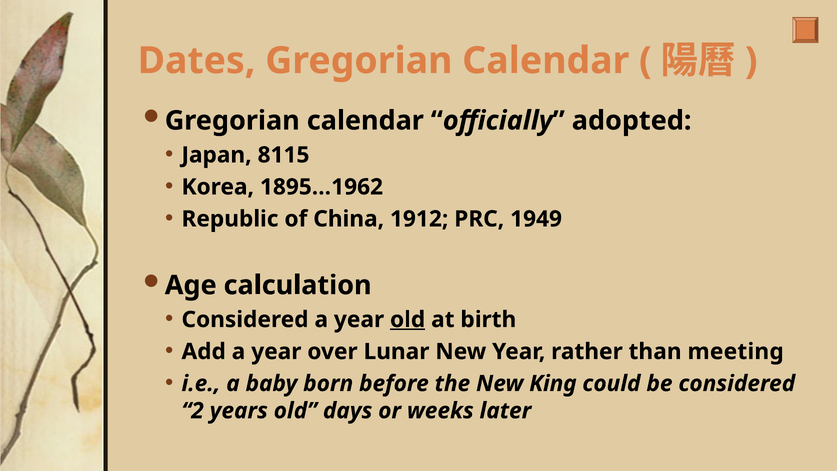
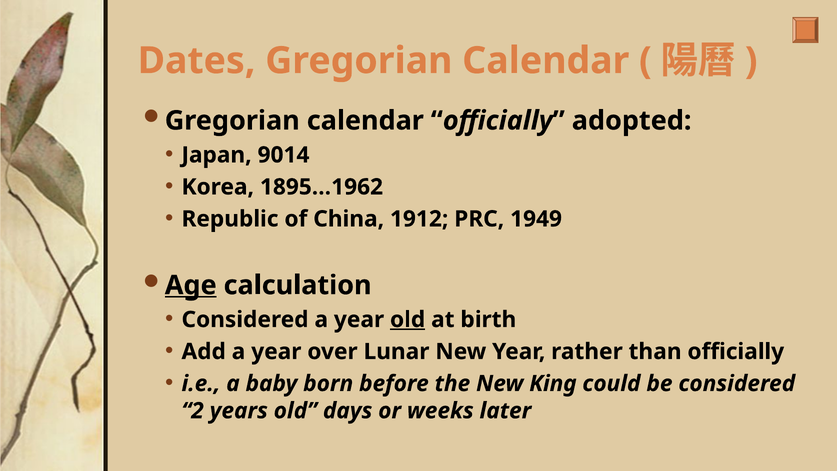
8115: 8115 -> 9014 (284, 155)
Age underline: none -> present (191, 285)
than meeting: meeting -> officially (736, 351)
